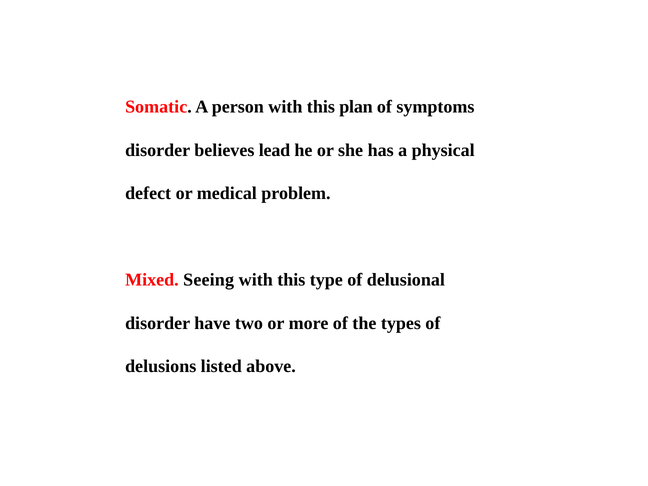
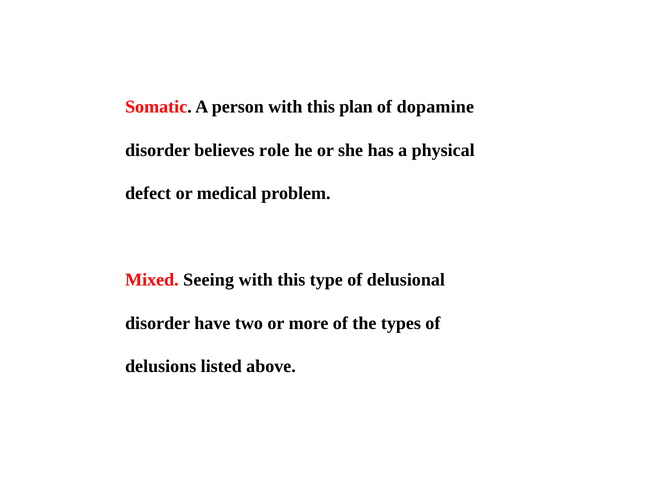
symptoms: symptoms -> dopamine (435, 107)
lead: lead -> role (274, 150)
